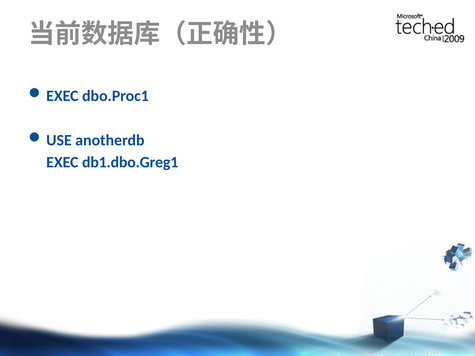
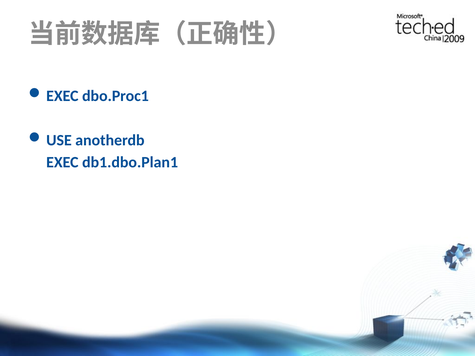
db1.dbo.Greg1: db1.dbo.Greg1 -> db1.dbo.Plan1 (130, 163)
